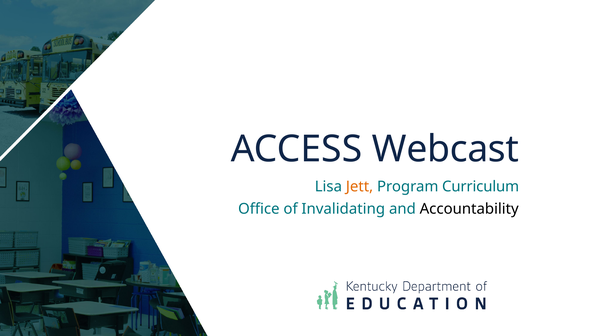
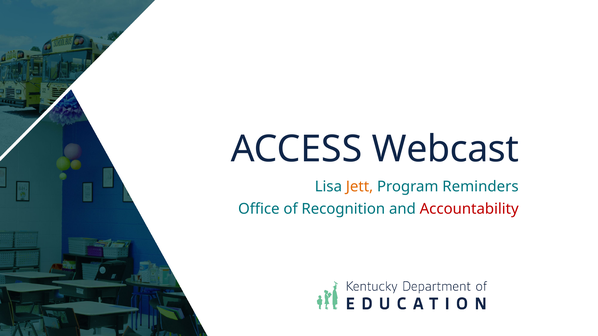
Curriculum: Curriculum -> Reminders (480, 187)
Invalidating: Invalidating -> Recognition (343, 209)
Accountability colour: black -> red (469, 209)
